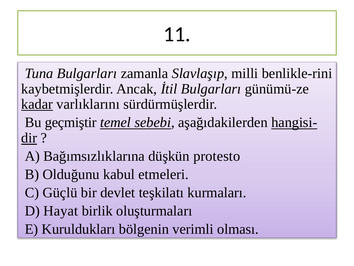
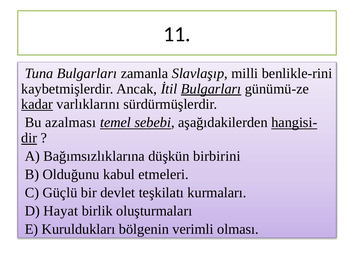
Bulgarları underline: none -> present (211, 89)
geçmiştir: geçmiştir -> azalması (71, 122)
protesto: protesto -> birbirini (217, 156)
